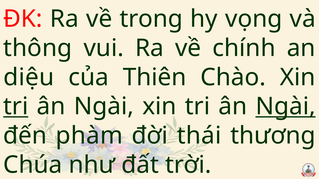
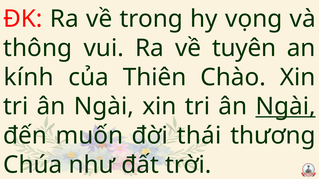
chính: chính -> tuyên (244, 48)
diệu: diệu -> kính (29, 77)
tri underline: present -> none (16, 107)
phàm: phàm -> muốn (89, 136)
